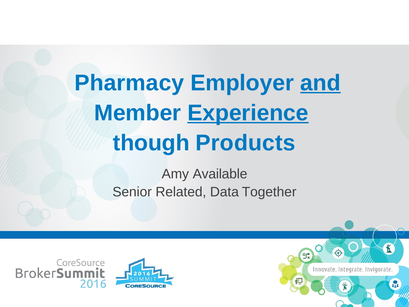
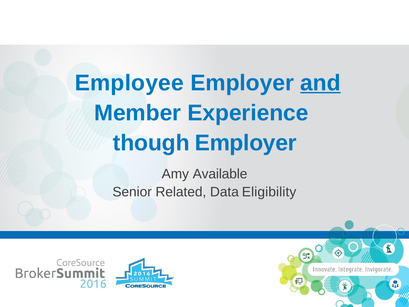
Pharmacy: Pharmacy -> Employee (129, 83)
Experience underline: present -> none (248, 113)
though Products: Products -> Employer (246, 143)
Together: Together -> Eligibility (269, 192)
